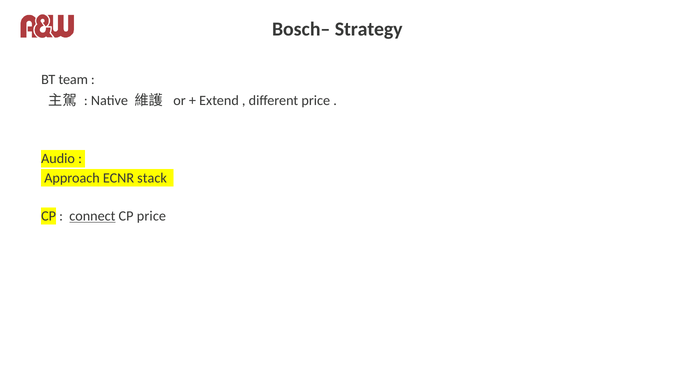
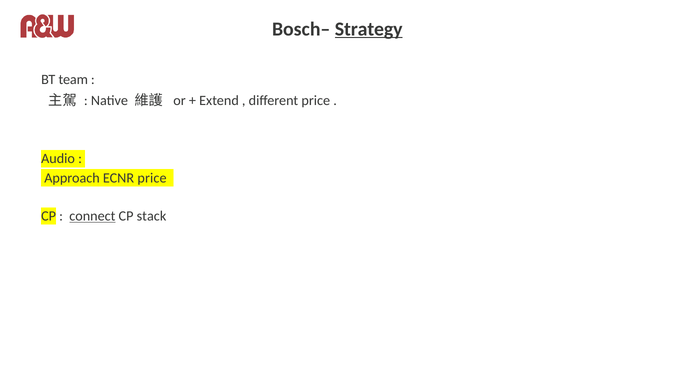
Strategy underline: none -> present (369, 29)
ECNR stack: stack -> price (152, 178)
CP price: price -> stack (151, 216)
